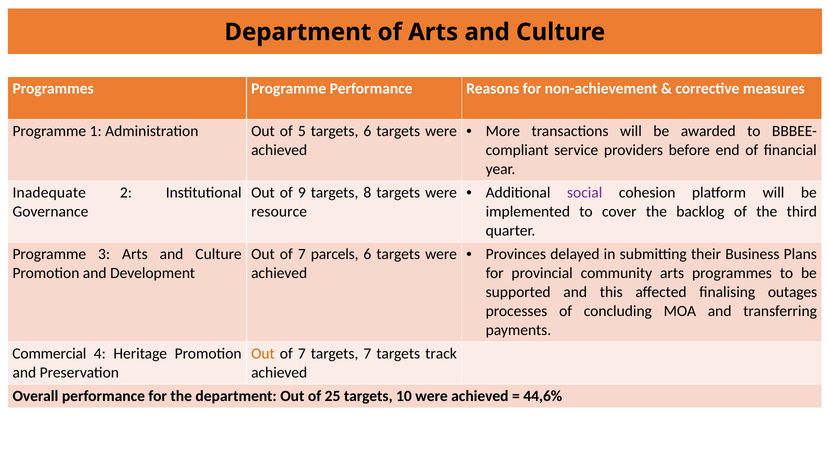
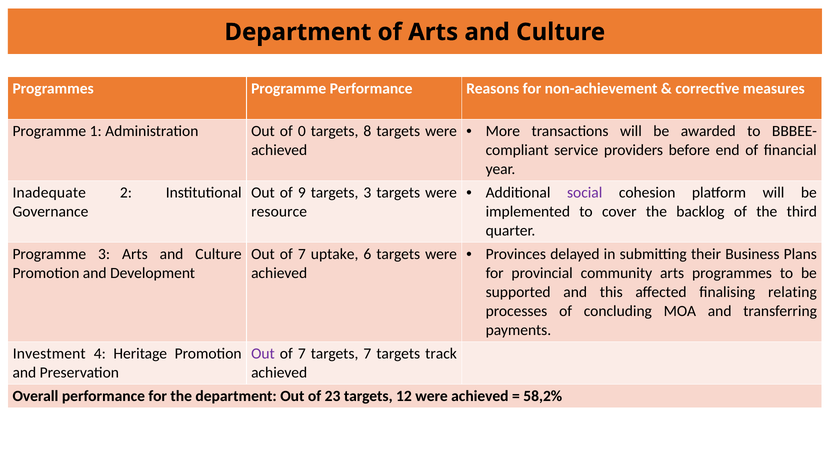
5: 5 -> 0 (302, 131)
targets 6: 6 -> 8 (367, 131)
targets 8: 8 -> 3 (367, 193)
parcels: parcels -> uptake (335, 254)
outages: outages -> relating (792, 292)
Commercial: Commercial -> Investment (49, 354)
Out colour: orange -> purple (263, 354)
25: 25 -> 23 (333, 396)
10: 10 -> 12 (404, 396)
44,6%: 44,6% -> 58,2% (543, 396)
